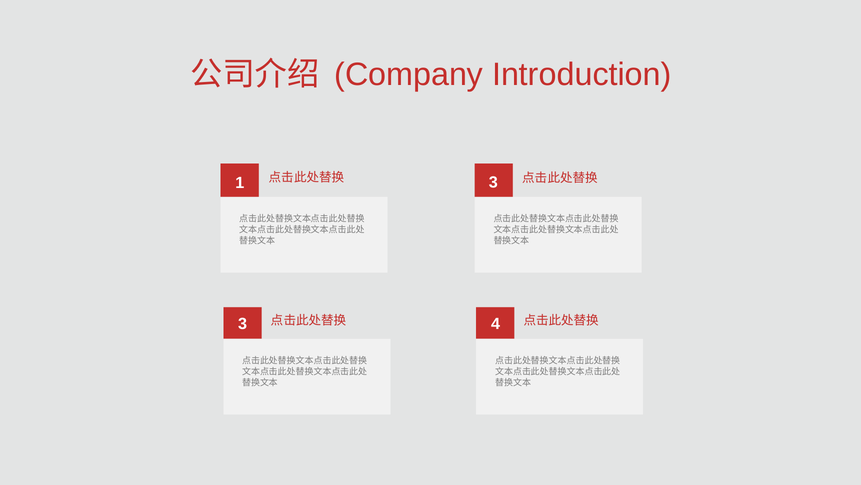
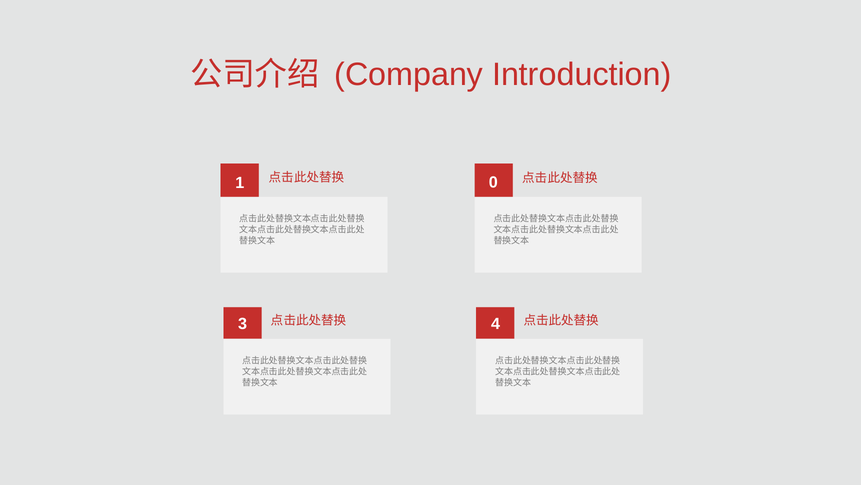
1 3: 3 -> 0 (493, 182)
